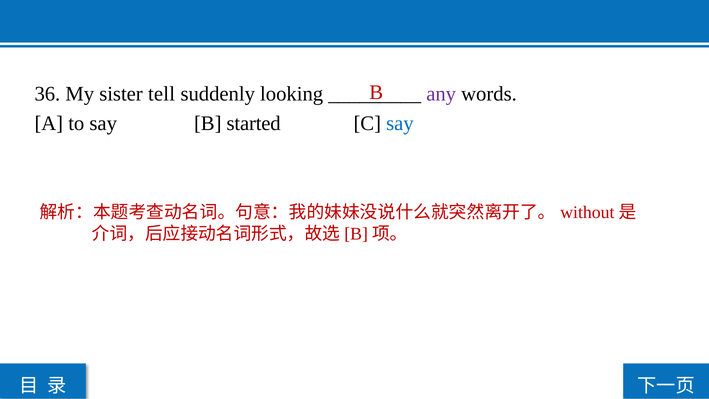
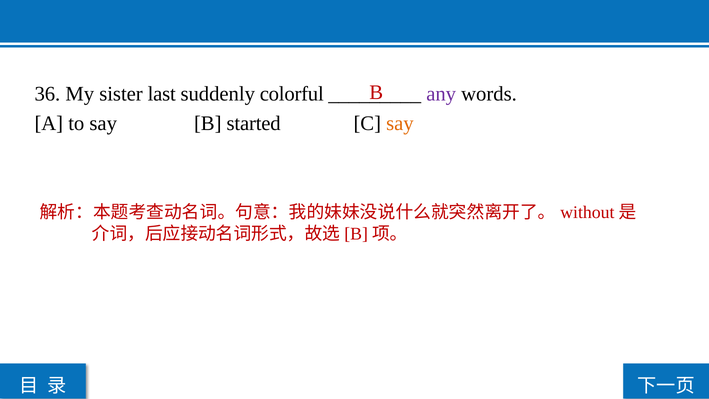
tell: tell -> last (162, 94)
looking: looking -> colorful (292, 94)
say colour: blue -> orange (400, 124)
